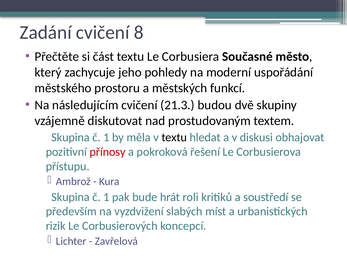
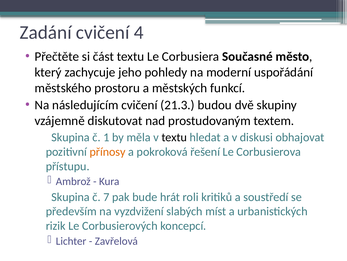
8: 8 -> 4 (139, 32)
přínosy colour: red -> orange (108, 151)
1: 1 -> 7 (106, 196)
